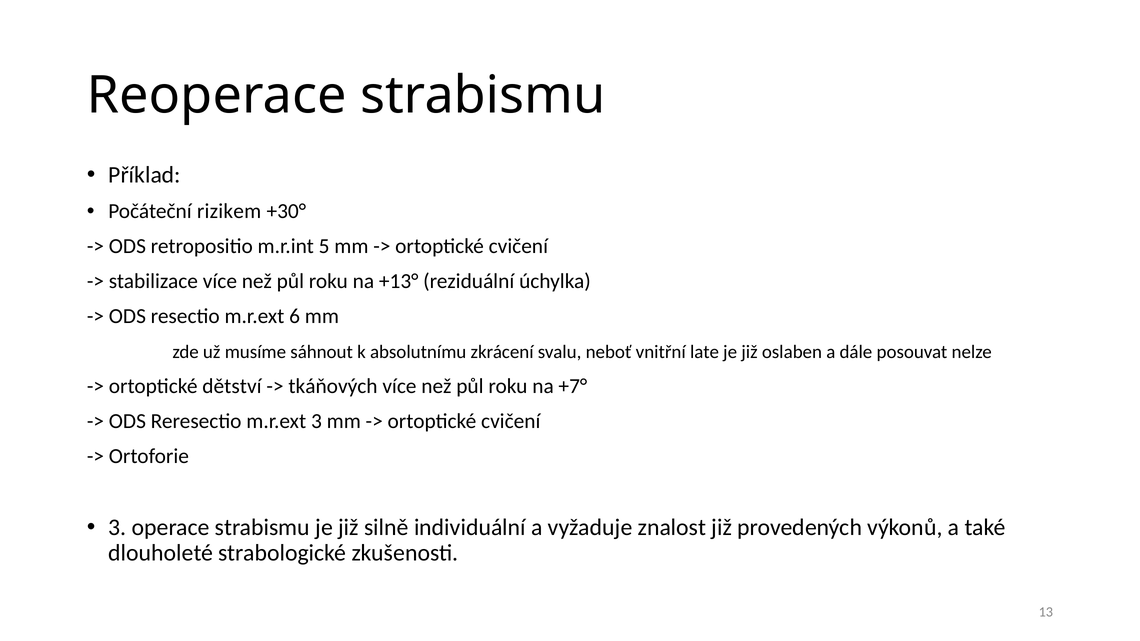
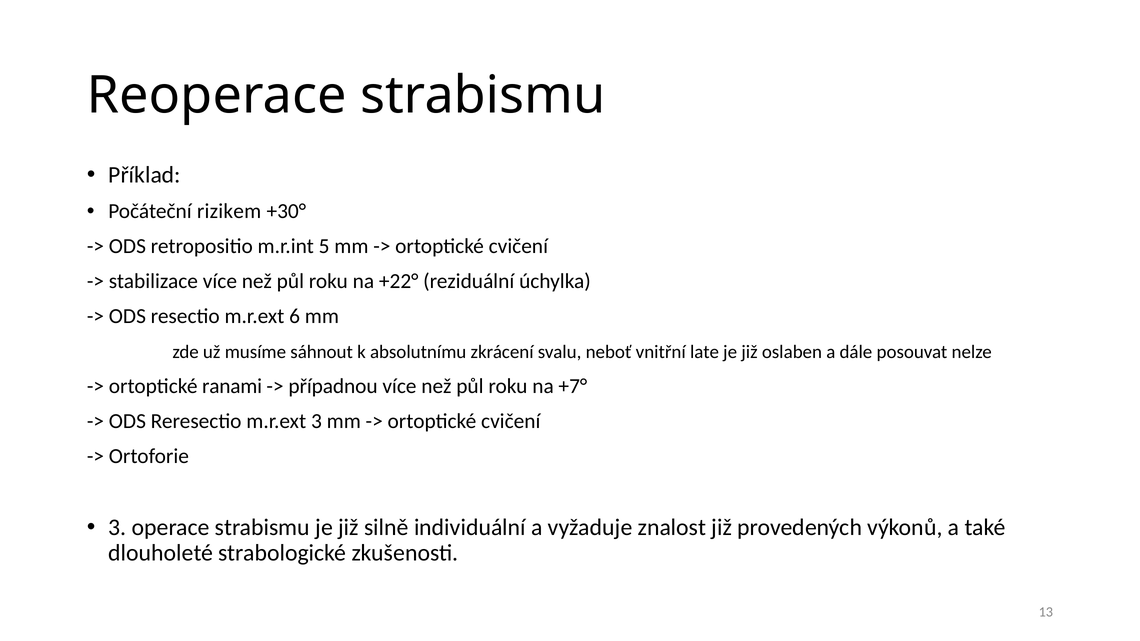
+13°: +13° -> +22° (399, 281)
dětství: dětství -> ranami (232, 386)
tkáňových: tkáňových -> případnou (333, 386)
